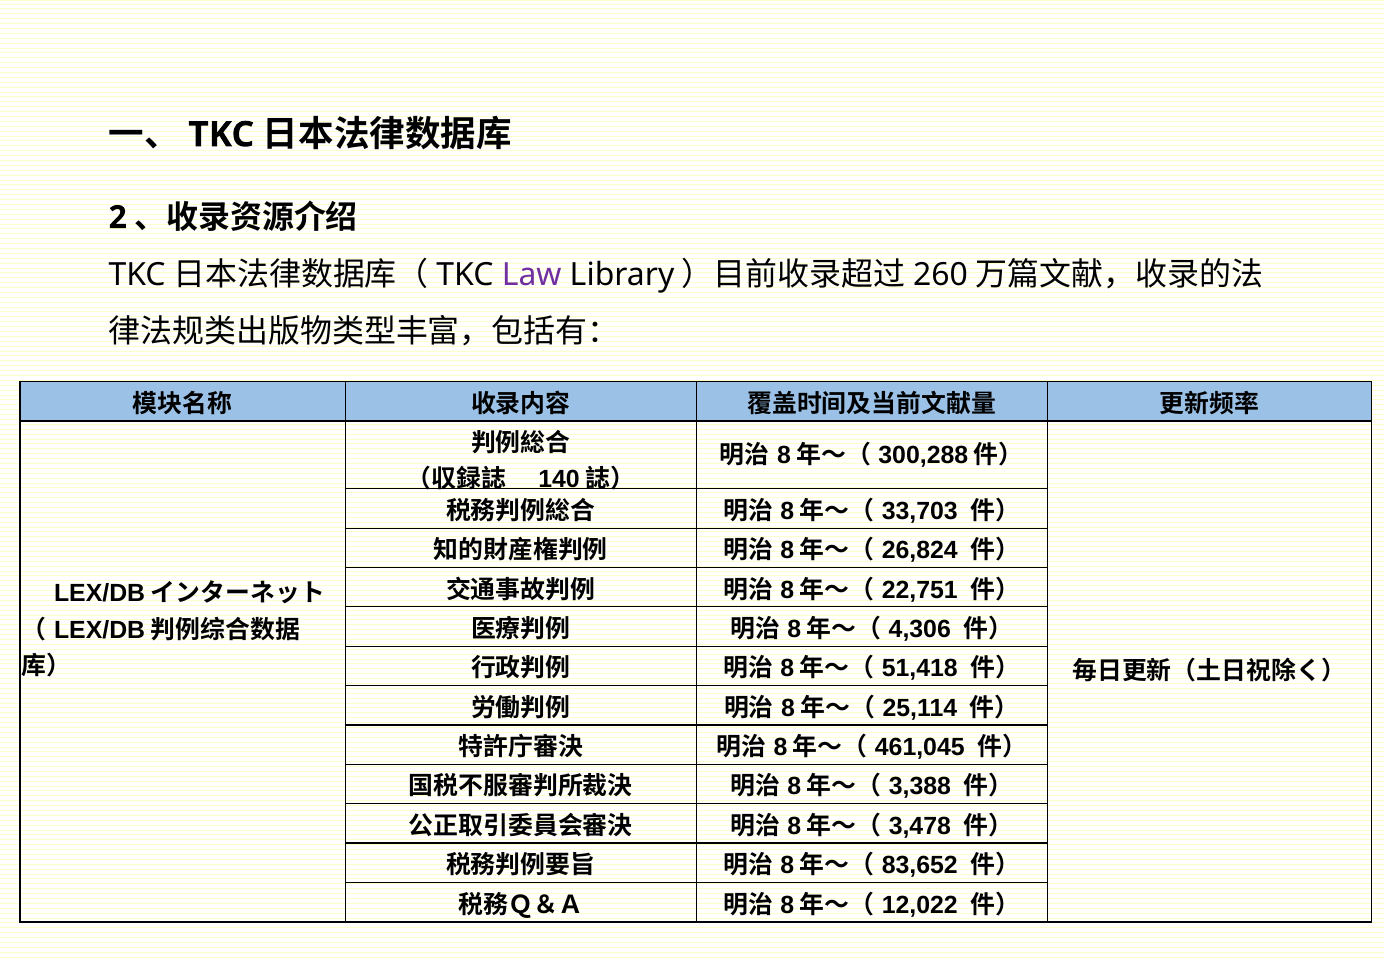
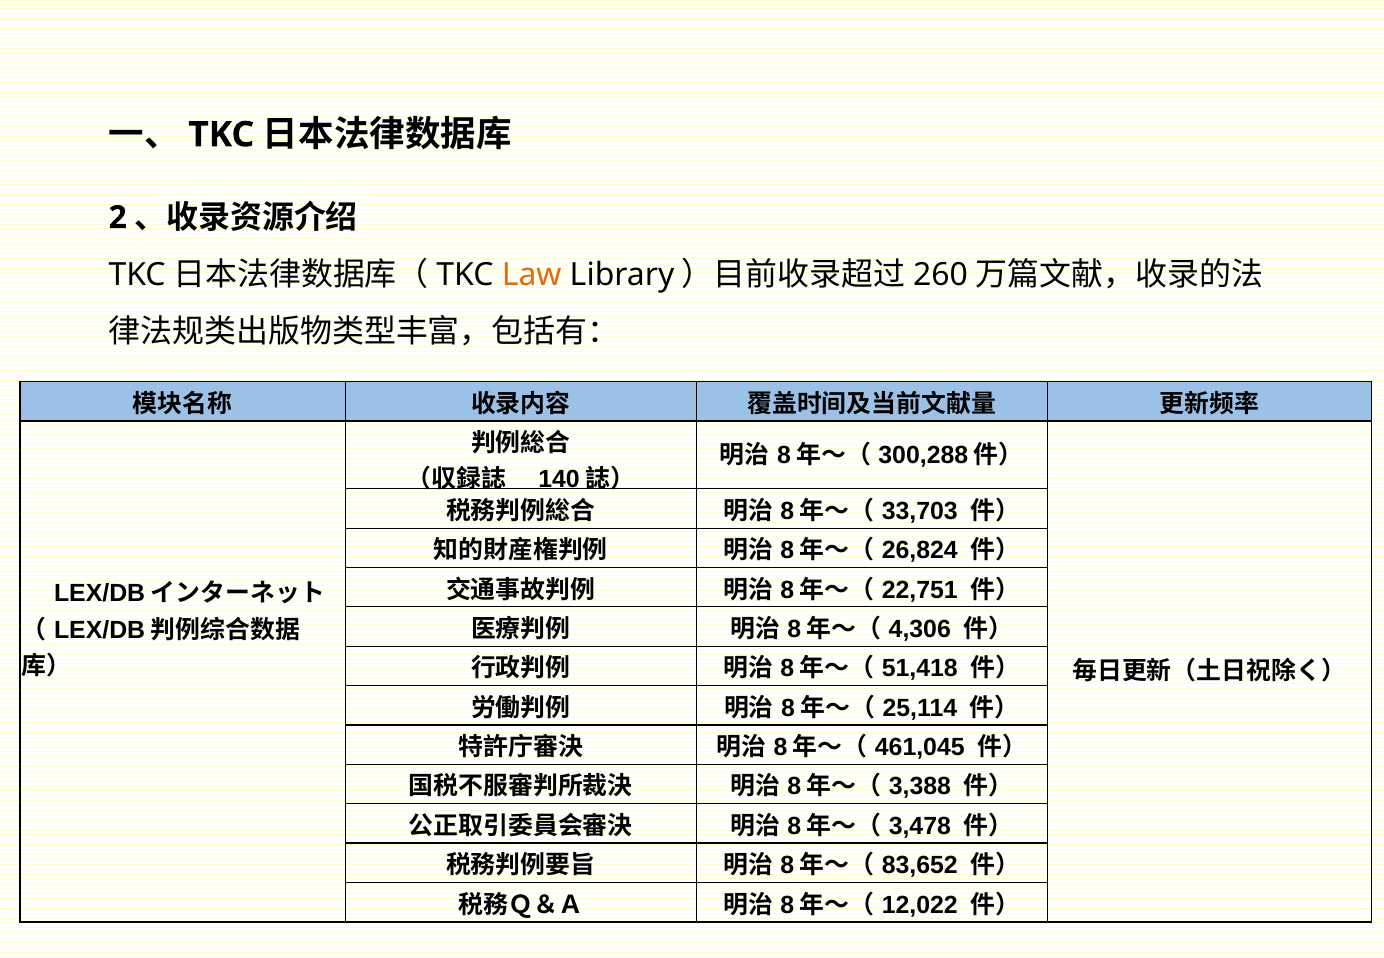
Law colour: purple -> orange (532, 275)
